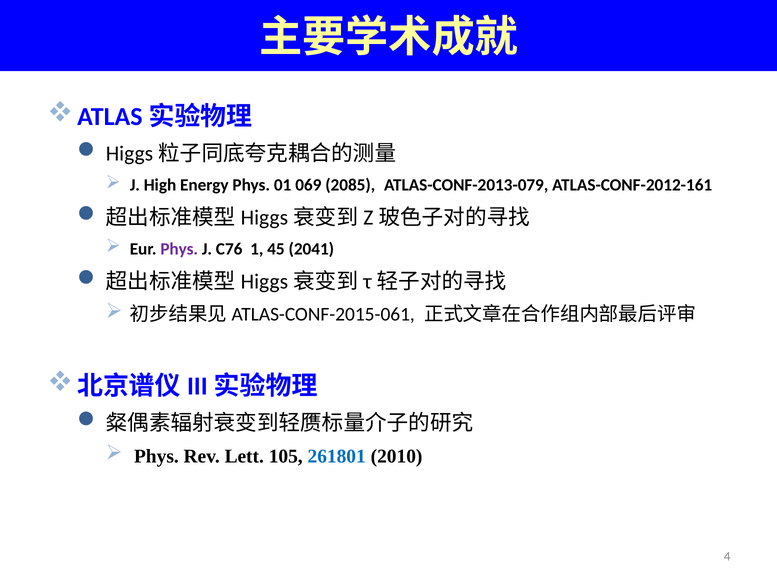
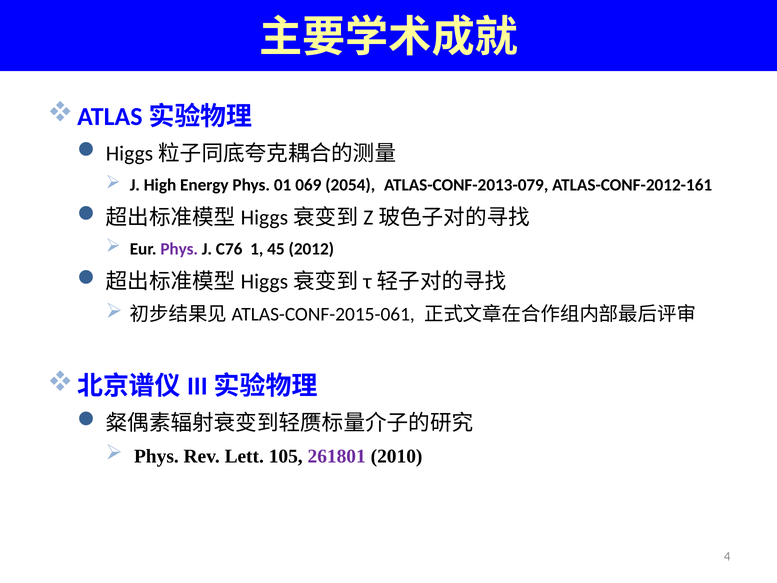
2085: 2085 -> 2054 (350, 185)
2041: 2041 -> 2012 (311, 249)
261801 colour: blue -> purple (337, 456)
